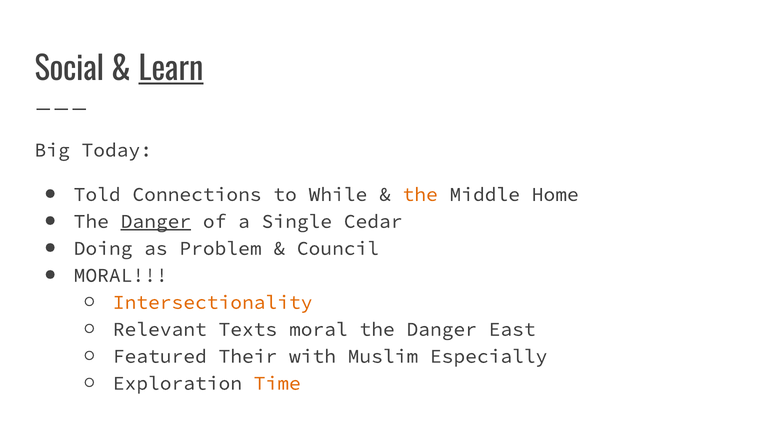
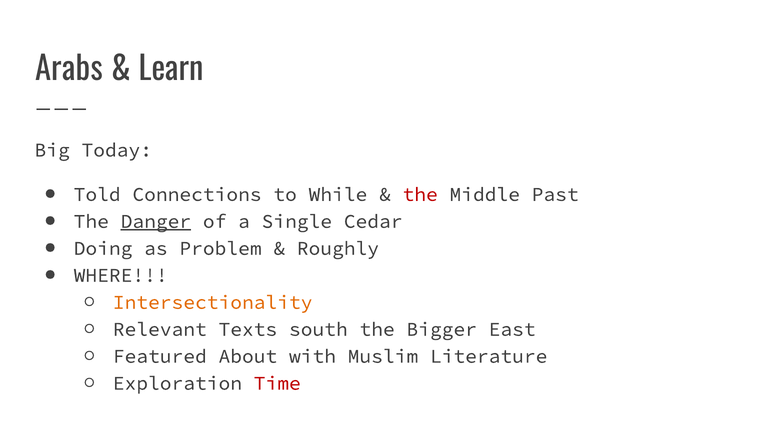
Social: Social -> Arabs (69, 70)
Learn underline: present -> none (171, 70)
the colour: orange -> red (420, 195)
Home: Home -> Past (555, 195)
Council: Council -> Roughly (338, 249)
MORAL: MORAL -> WHERE (121, 276)
Texts moral: moral -> south (318, 330)
Danger: Danger -> Bigger (442, 330)
Their: Their -> About (248, 357)
Especially: Especially -> Literature (489, 357)
Time colour: orange -> red (277, 384)
